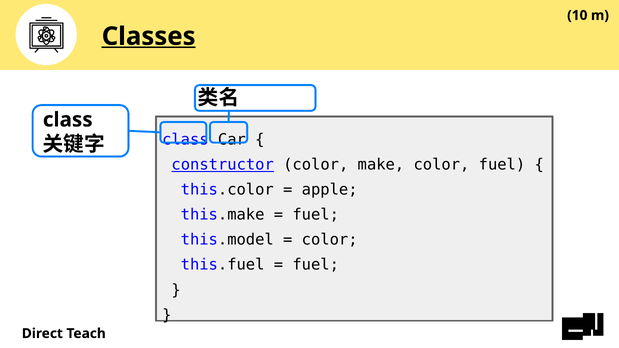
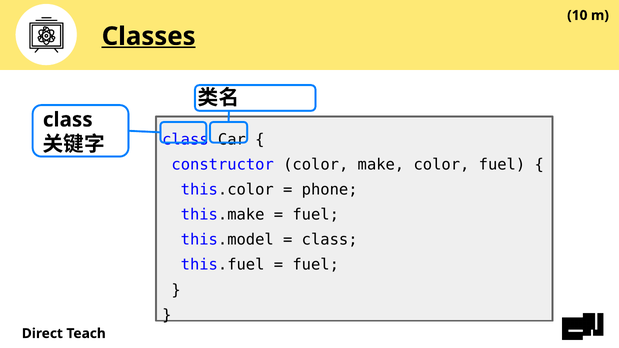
constructor underline: present -> none (223, 165)
apple: apple -> phone (330, 190)
color: color -> class (330, 240)
